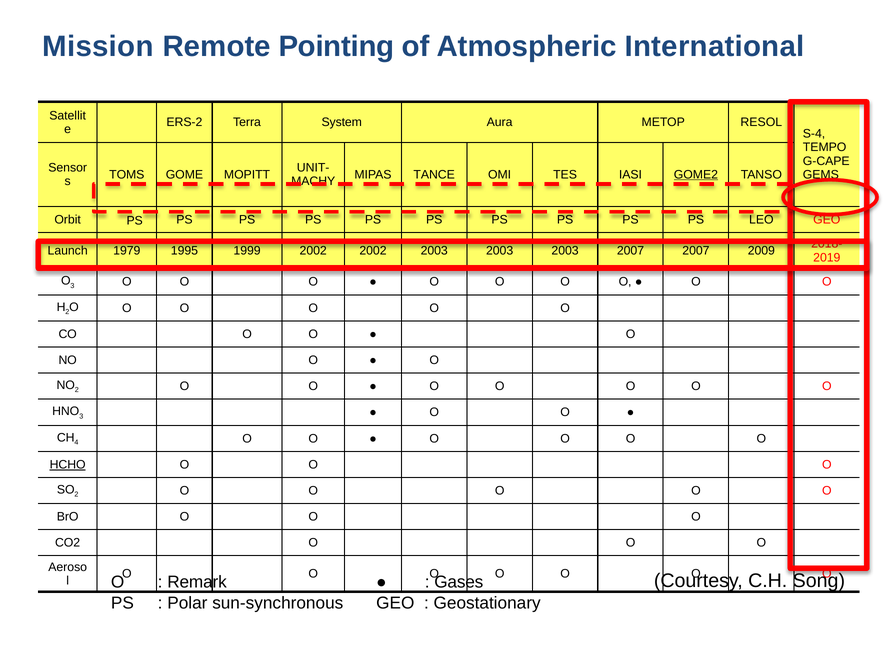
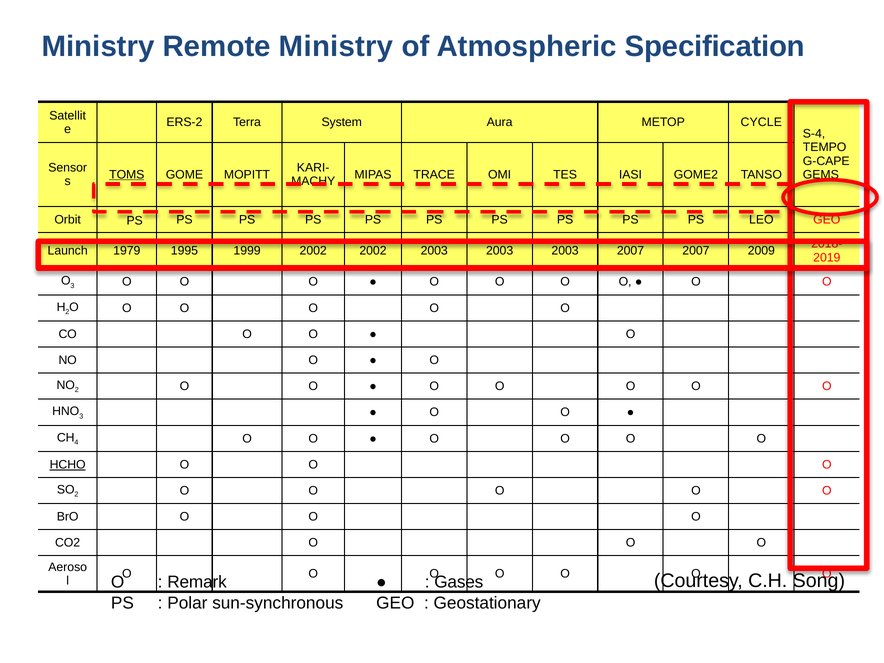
Mission: Mission -> Ministry (98, 47)
Remote Pointing: Pointing -> Ministry (336, 47)
International: International -> Specification (715, 47)
RESOL: RESOL -> CYCLE (761, 122)
UNIT-: UNIT- -> KARI- (313, 168)
TOMS underline: none -> present (127, 175)
TANCE: TANCE -> TRACE (434, 175)
GOME2 underline: present -> none (696, 175)
